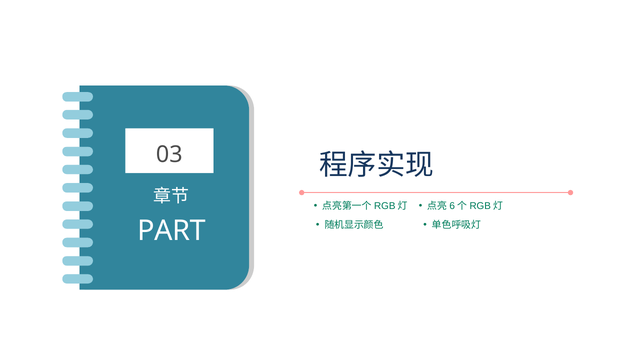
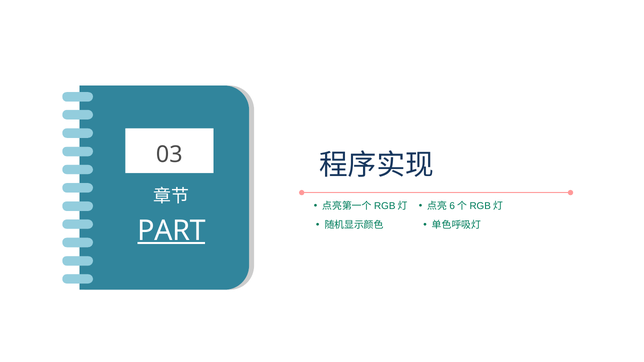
PART underline: none -> present (171, 231)
